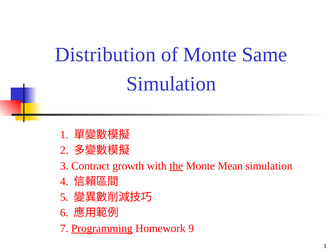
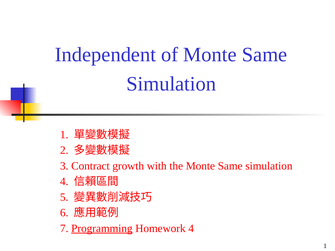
Distribution: Distribution -> Independent (105, 55)
the underline: present -> none (176, 166)
Mean: Mean -> Same (230, 166)
Homework 9: 9 -> 4 (191, 229)
